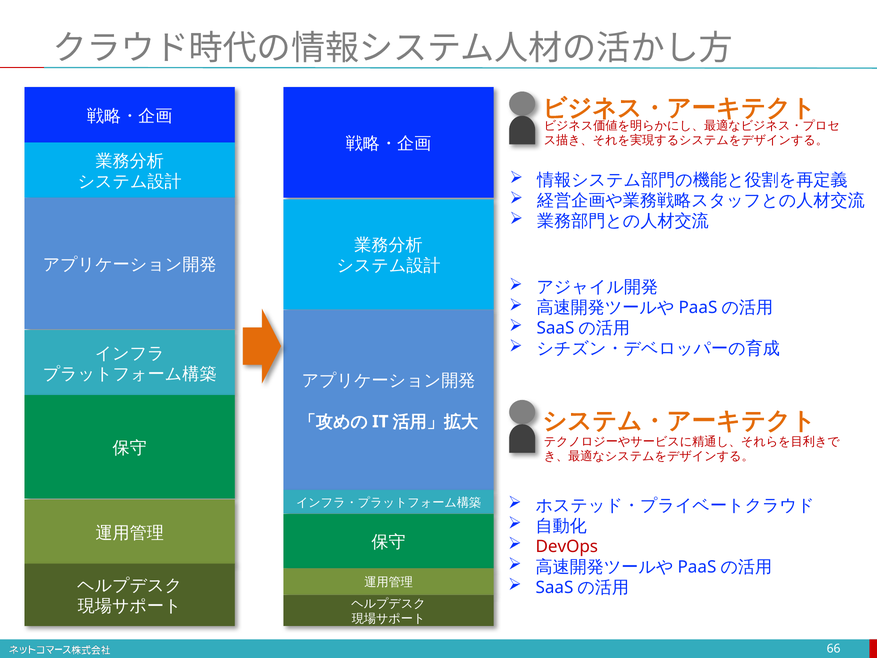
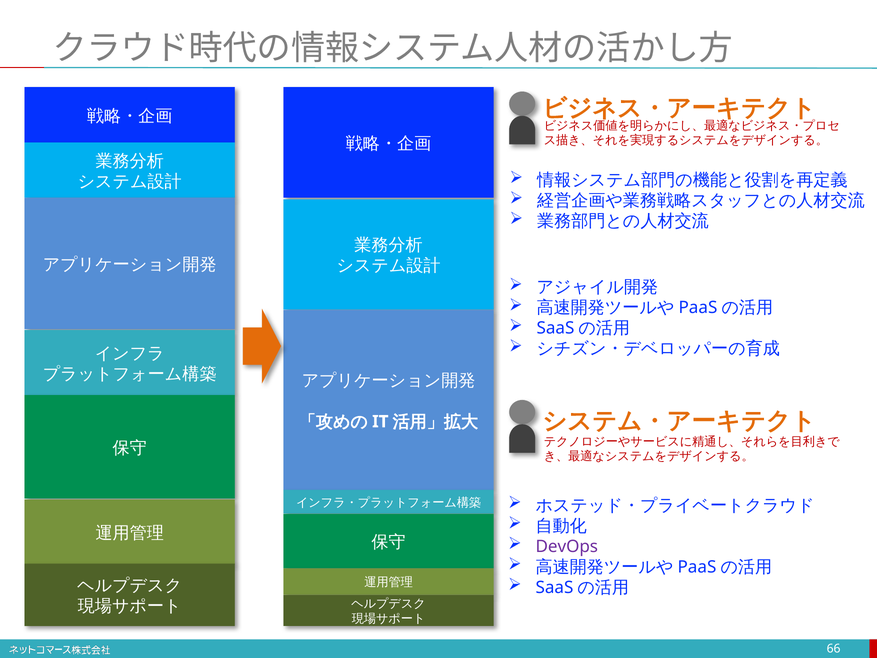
DevOps colour: red -> purple (567, 546)
